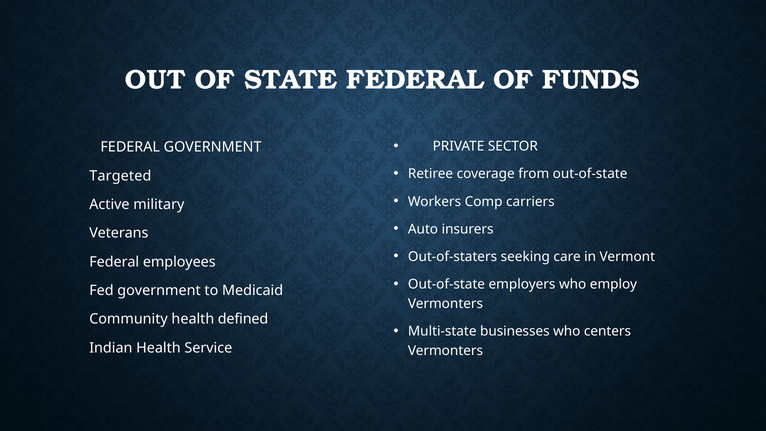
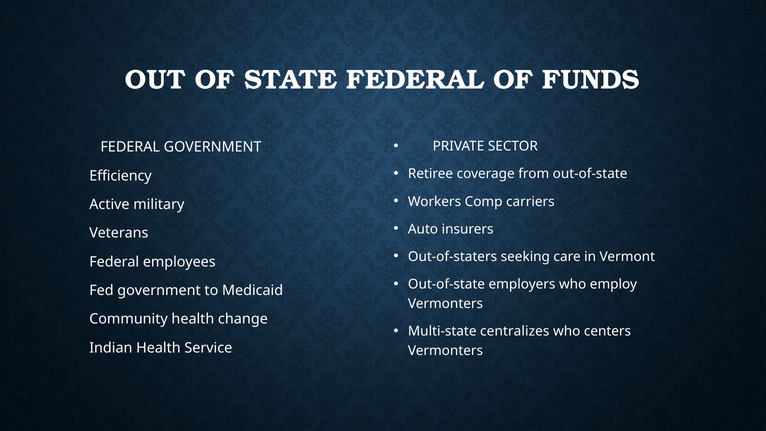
Targeted: Targeted -> Efficiency (120, 176)
defined: defined -> change (243, 319)
businesses: businesses -> centralizes (515, 331)
